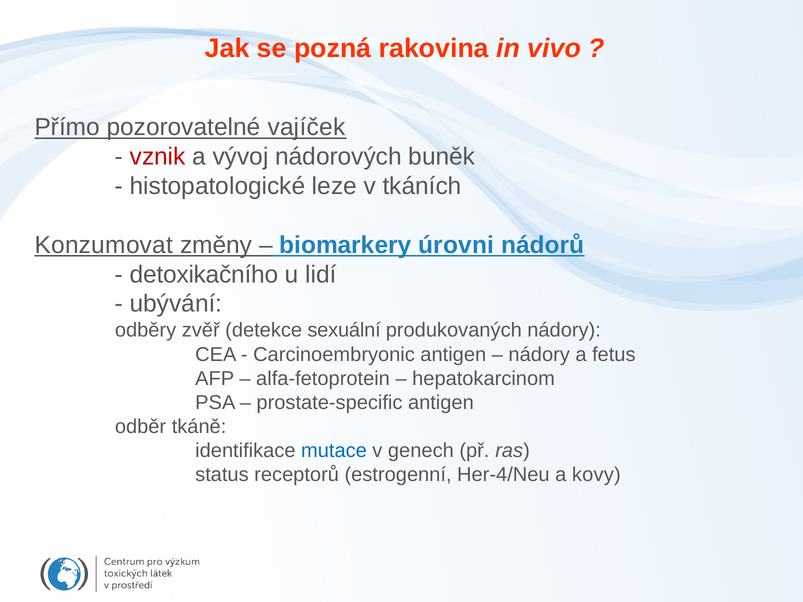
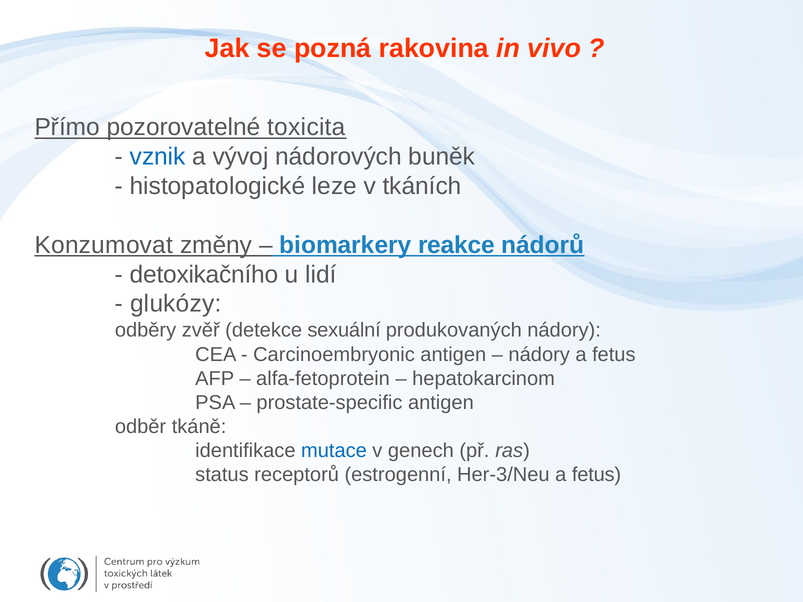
vajíček: vajíček -> toxicita (306, 127)
vznik colour: red -> blue (158, 157)
úrovni: úrovni -> reakce (456, 245)
ubývání: ubývání -> glukózy (176, 304)
Her-4/Neu: Her-4/Neu -> Her-3/Neu (503, 475)
kovy: kovy -> fetus (597, 475)
